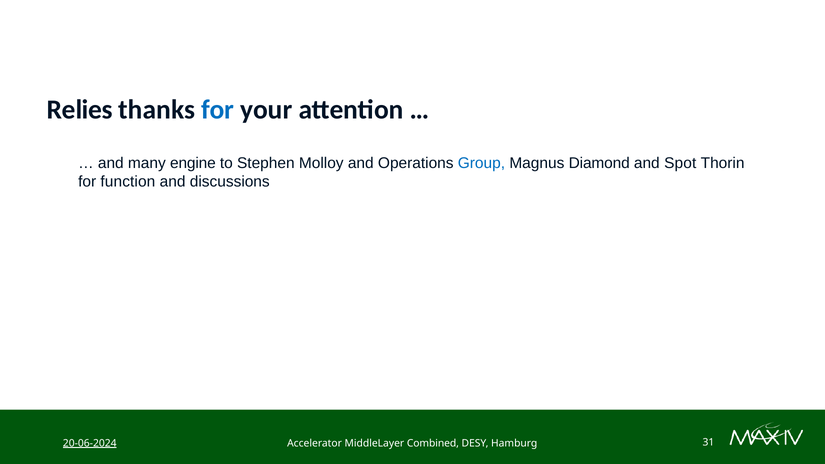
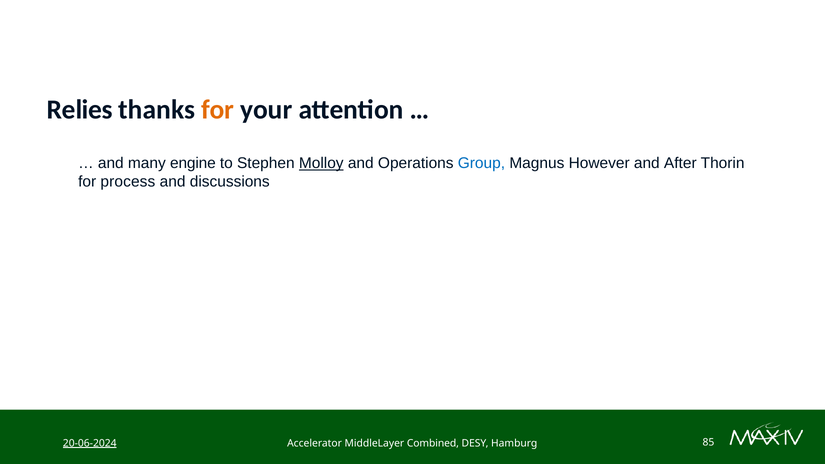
for colour: blue -> orange (218, 109)
Molloy underline: none -> present (321, 163)
Diamond: Diamond -> However (599, 163)
Spot: Spot -> After (680, 163)
function: function -> process (128, 182)
31: 31 -> 85 (708, 442)
